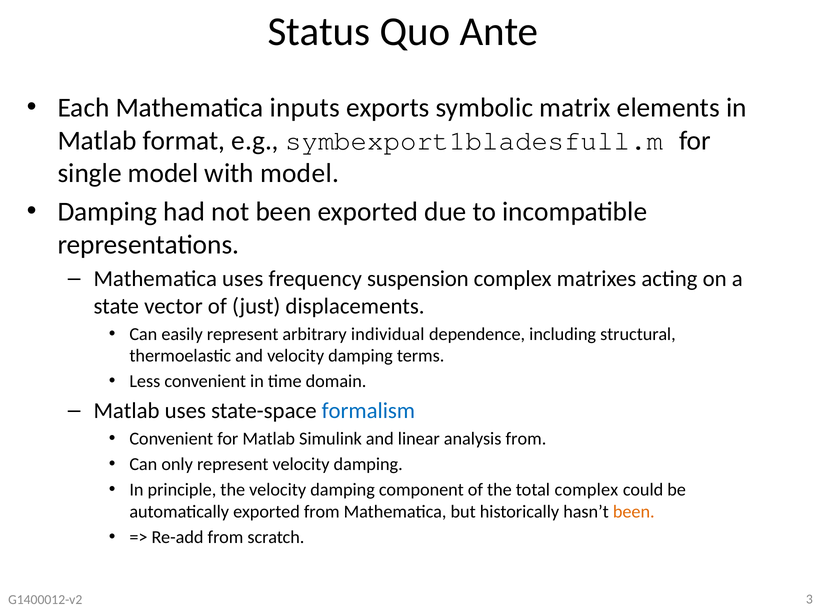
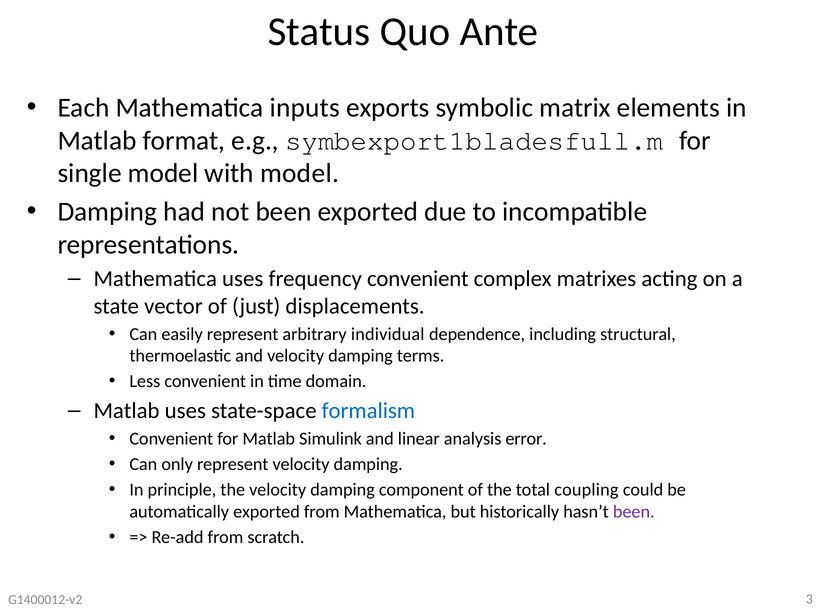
frequency suspension: suspension -> convenient (418, 279)
analysis from: from -> error (526, 439)
total complex: complex -> coupling (586, 490)
been colour: orange -> purple (634, 512)
